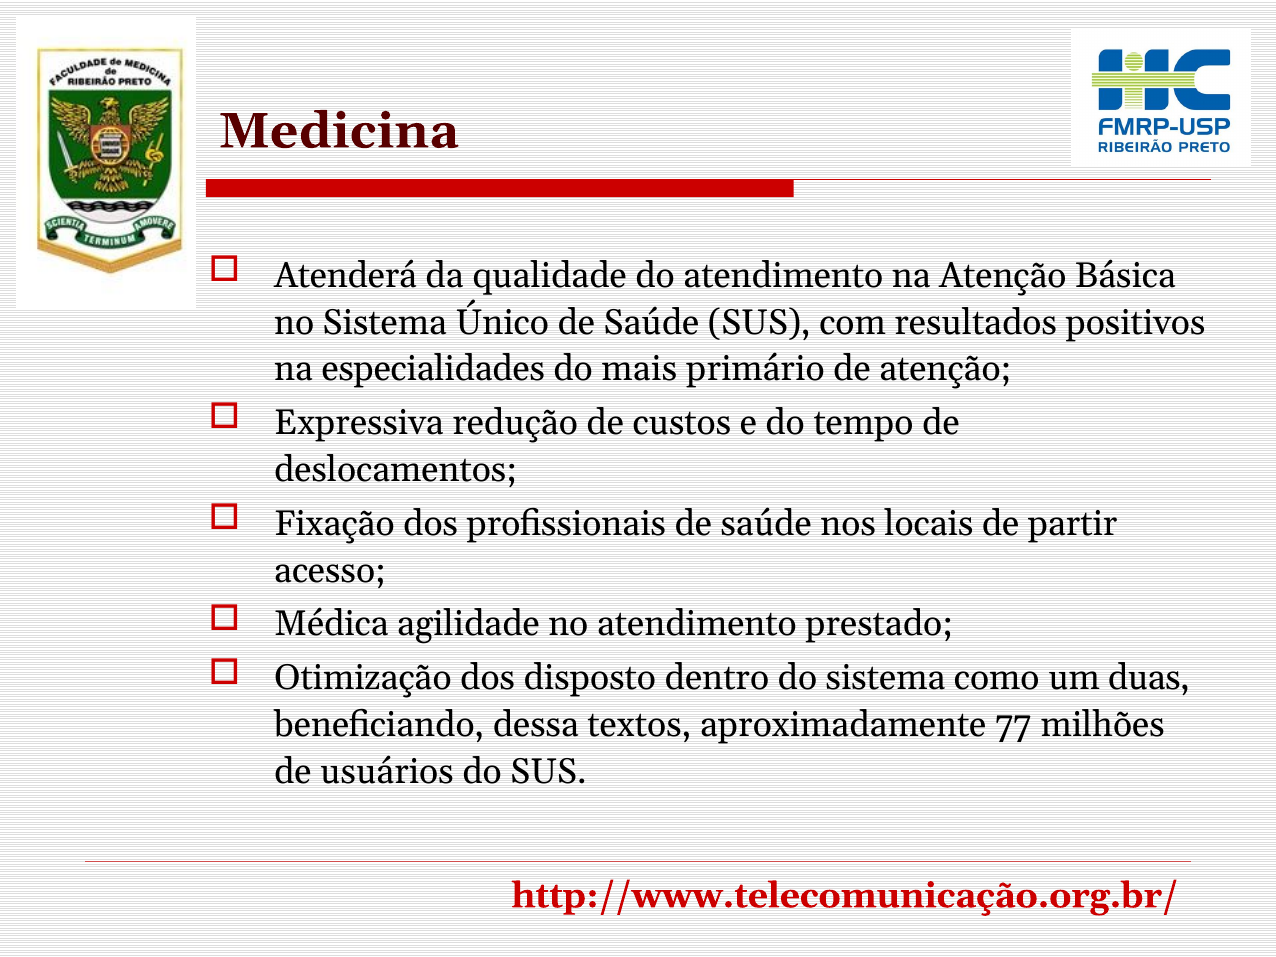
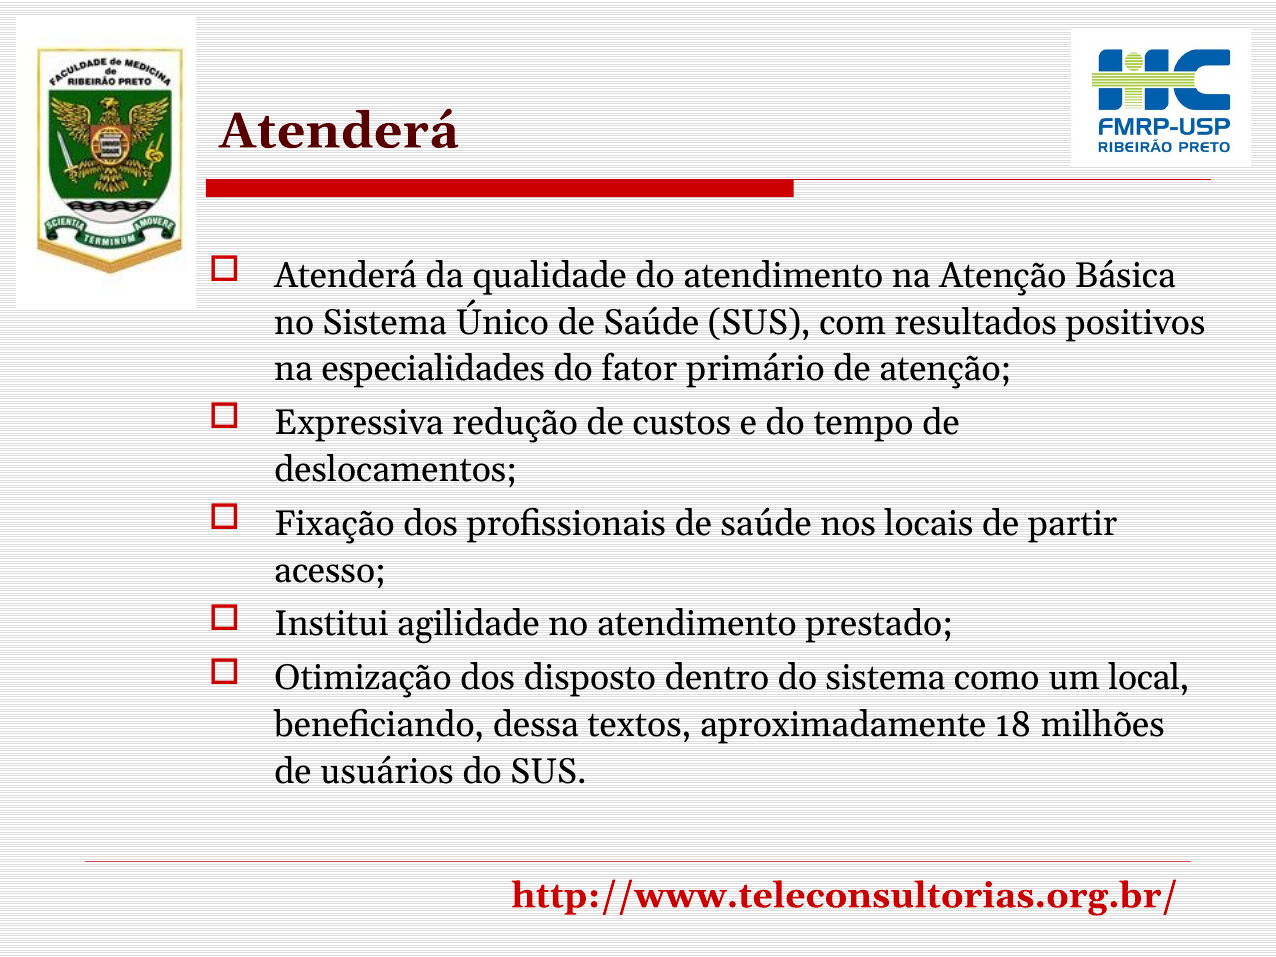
Medicina: Medicina -> Atenderá (339, 131)
mais: mais -> fator (639, 369)
Médica: Médica -> Institui (331, 624)
duas: duas -> local (1149, 678)
77: 77 -> 18 (1013, 725)
http://www.telecomunicação.org.br/: http://www.telecomunicação.org.br/ -> http://www.teleconsultorias.org.br/ (845, 896)
